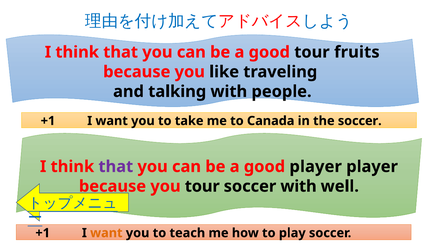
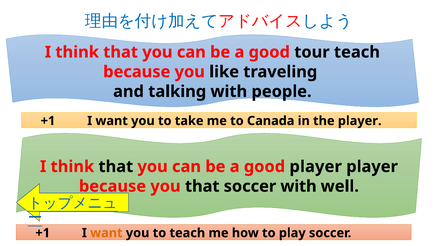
tour fruits: fruits -> teach (357, 52)
the soccer: soccer -> player (360, 121)
that colour: purple -> black (116, 167)
you tour: tour -> that (202, 187)
